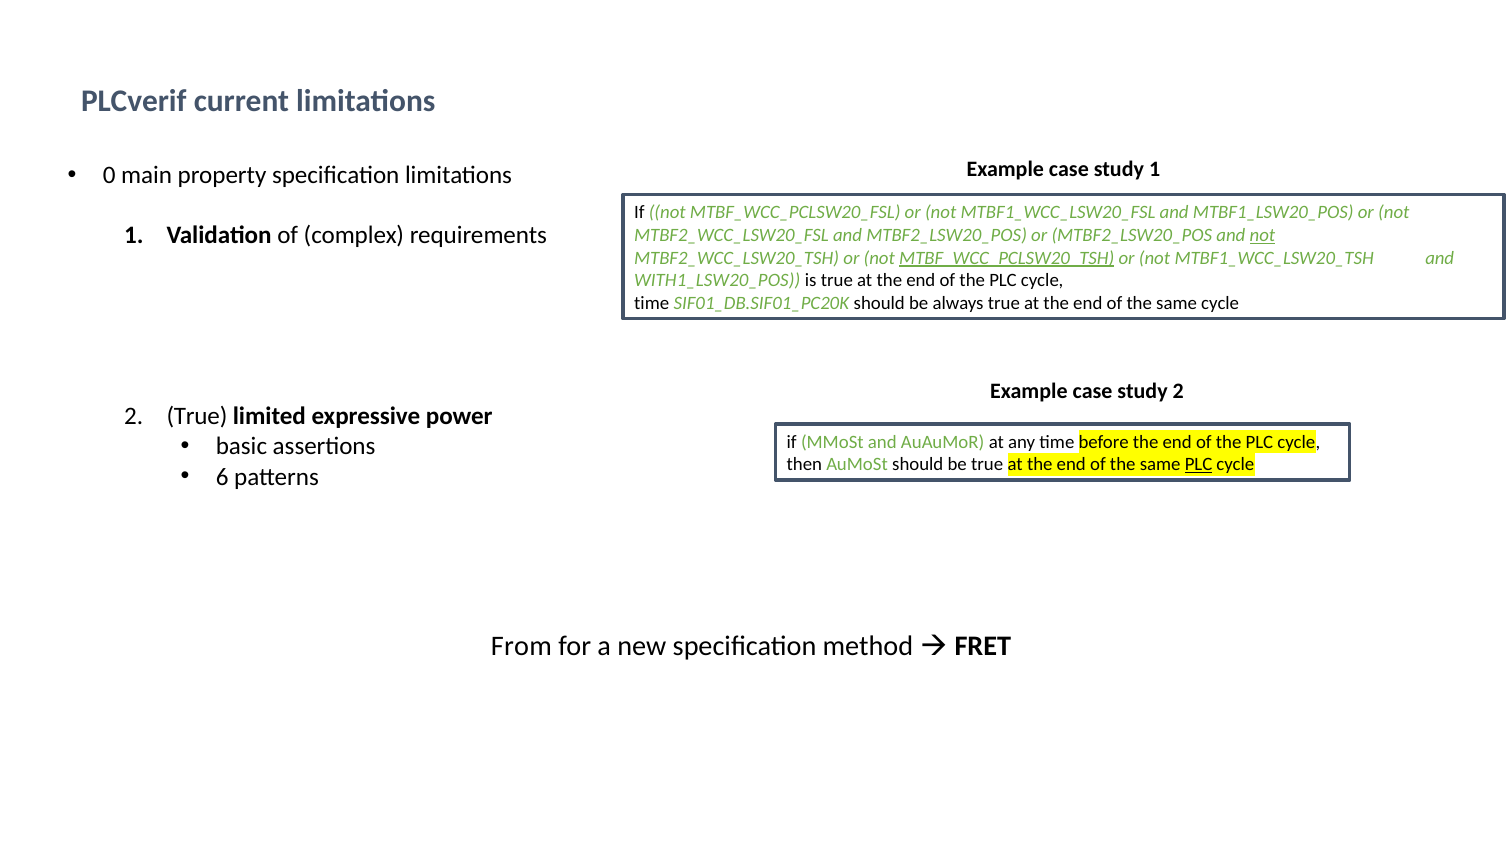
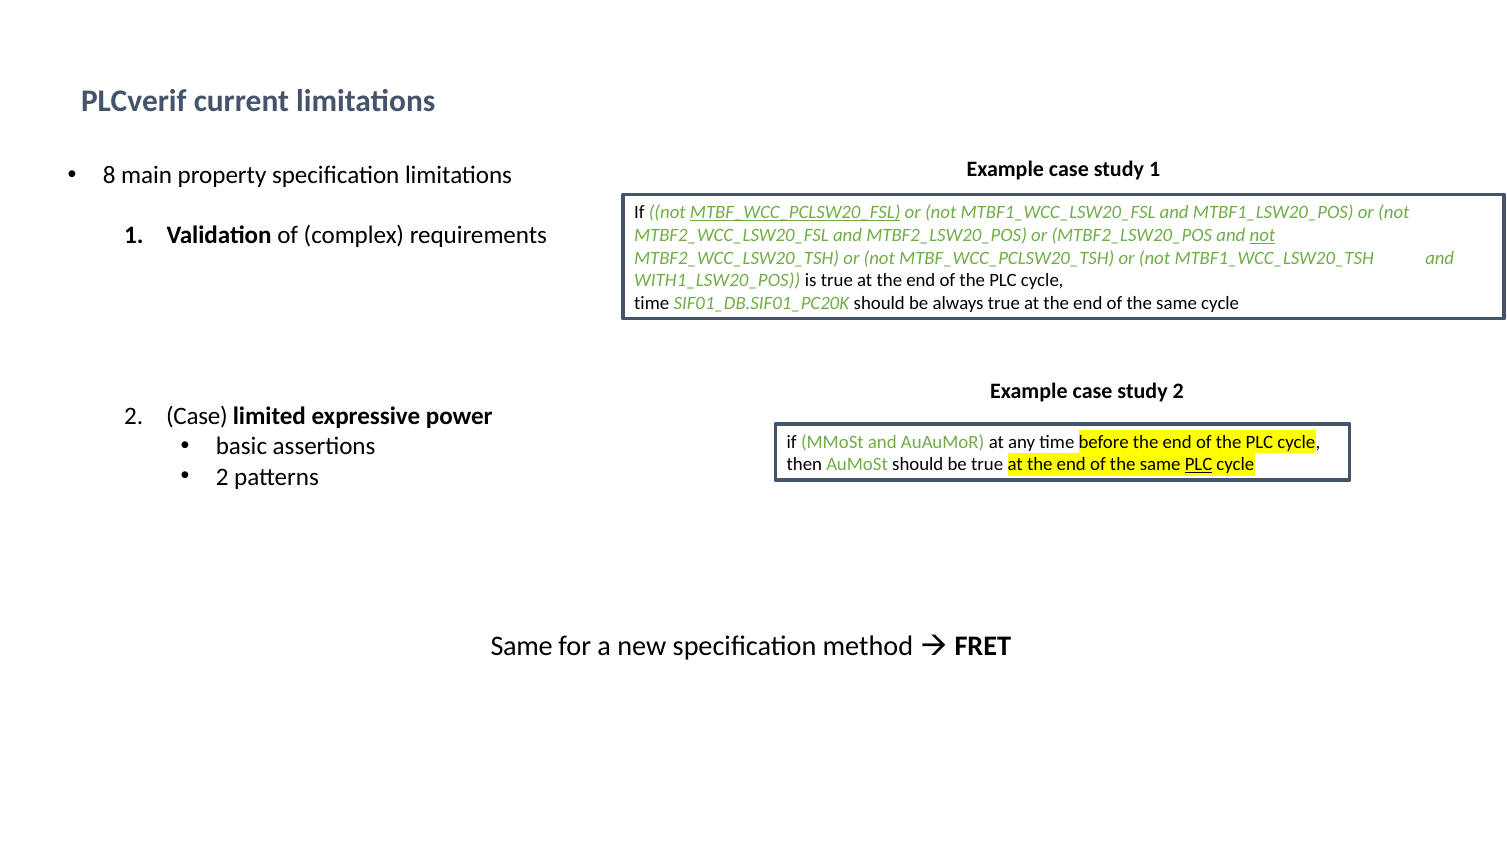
0: 0 -> 8 (109, 175)
MTBF_WCC_PCLSW20_FSL underline: none -> present (795, 213)
MTBF_WCC_PCLSW20_TSH underline: present -> none (1007, 258)
2 True: True -> Case (197, 416)
6: 6 -> 2 (222, 477)
From: From -> Same (522, 646)
